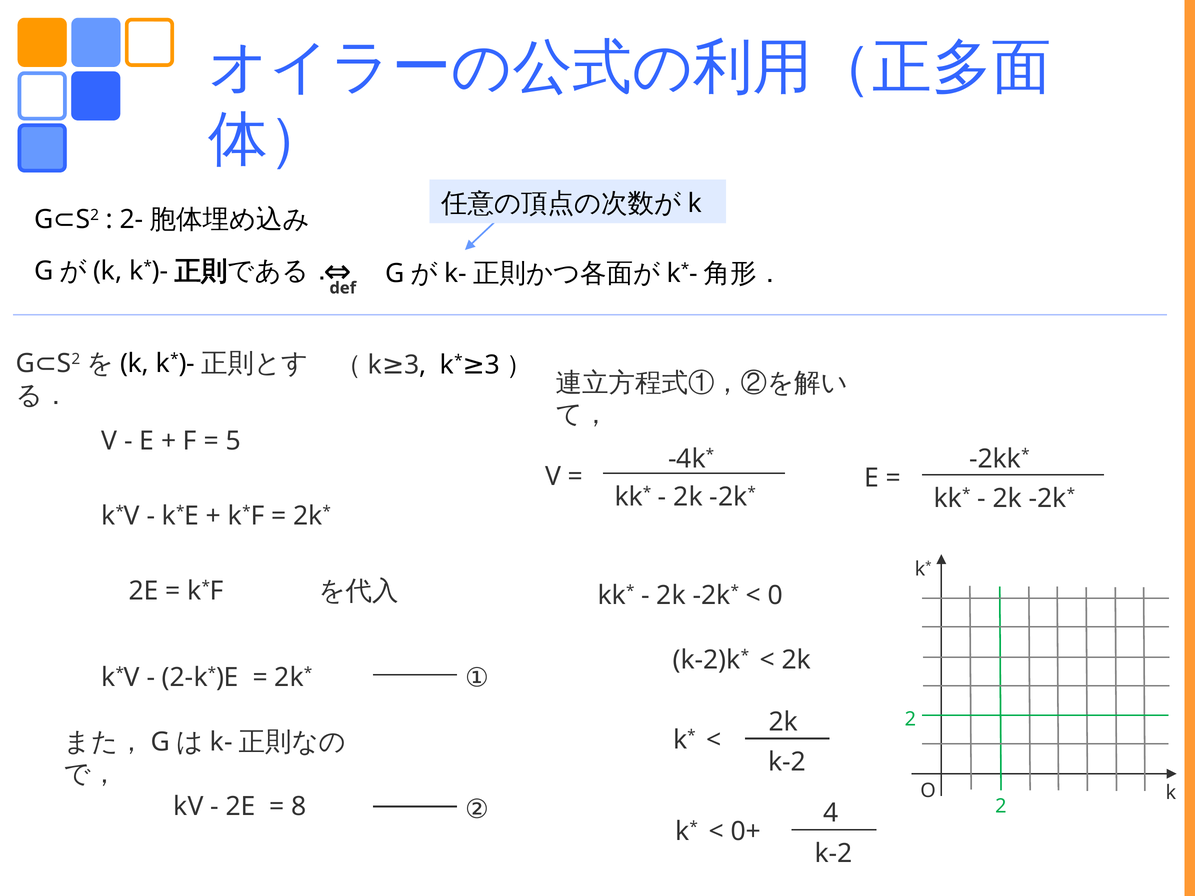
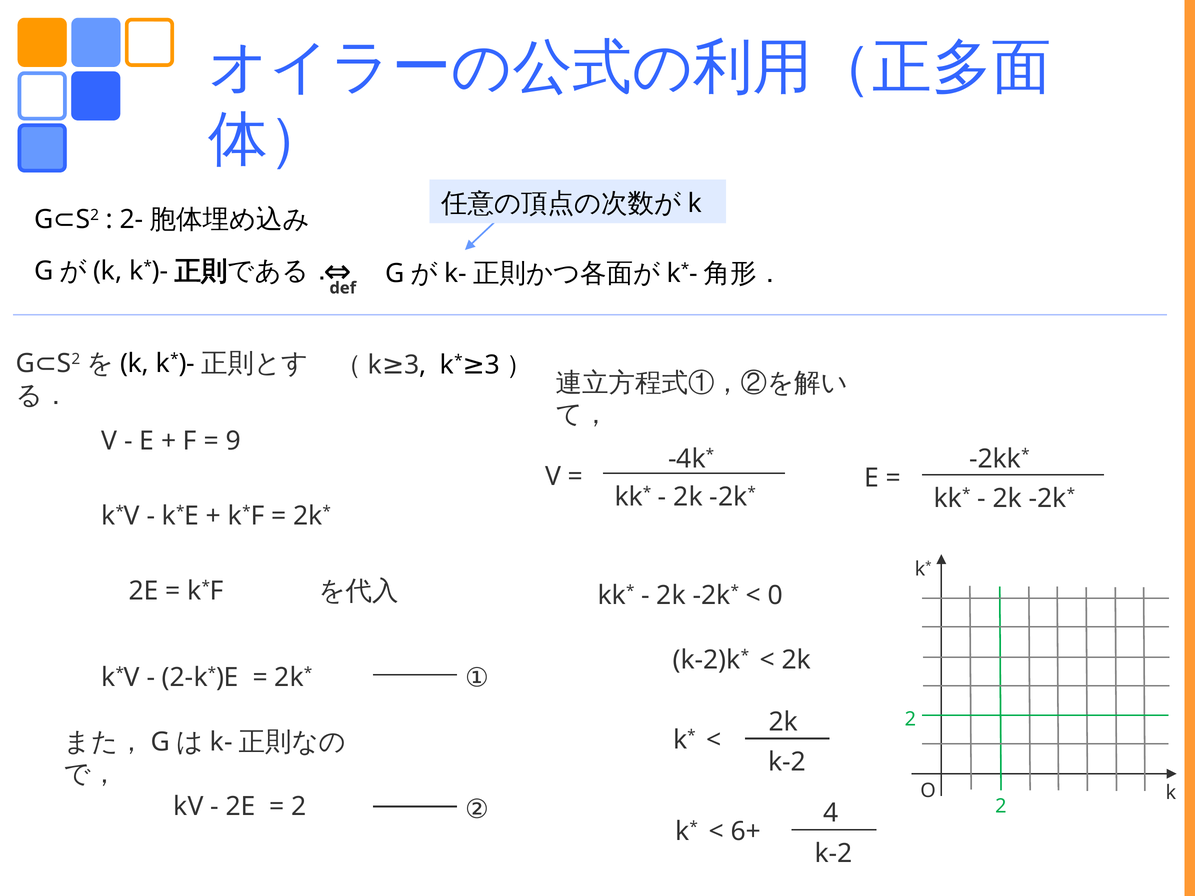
5: 5 -> 9 (233, 441)
8: 8 -> 2 (299, 807)
0+: 0+ -> 6+ (746, 832)
